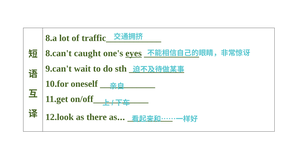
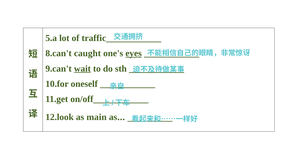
8.a: 8.a -> 5.a (51, 38)
wait underline: none -> present (82, 69)
there: there -> main (97, 117)
